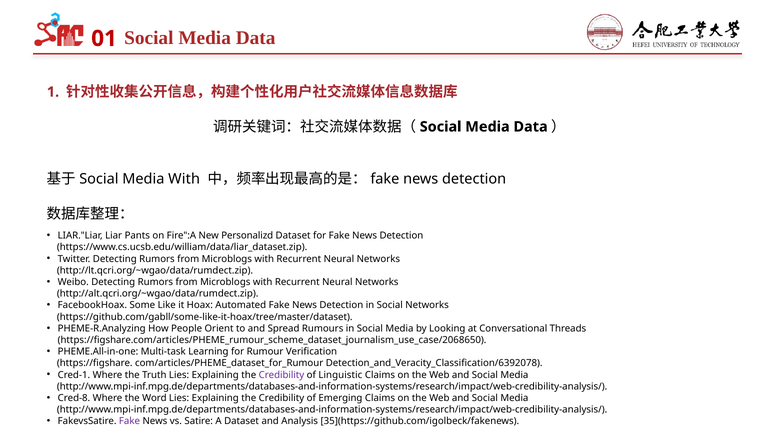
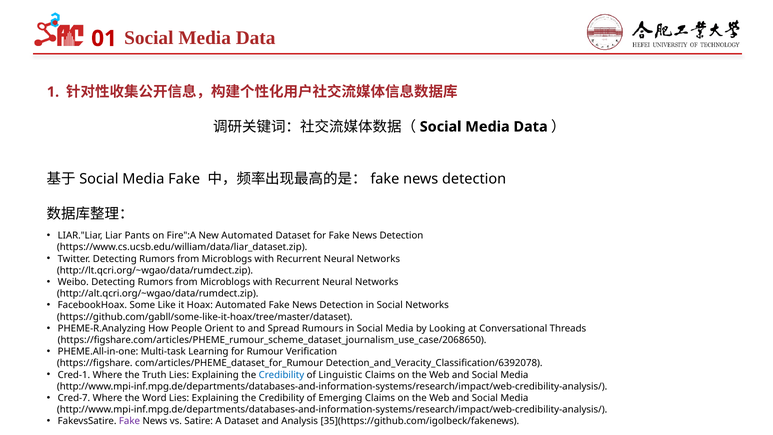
Media With: With -> Fake (184, 179)
New Personalizd: Personalizd -> Automated (247, 236)
Credibility colour: purple -> blue (281, 375)
Cred-8: Cred-8 -> Cred-7 (74, 398)
